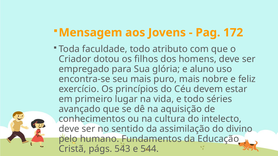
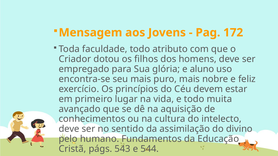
séries: séries -> muita (219, 99)
